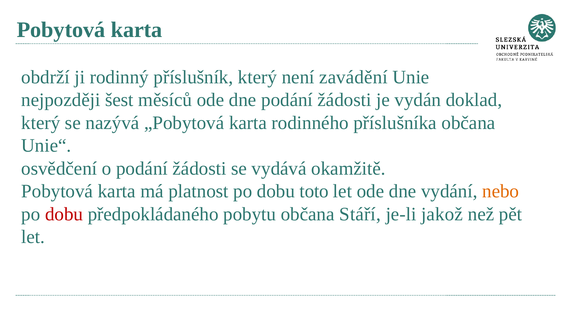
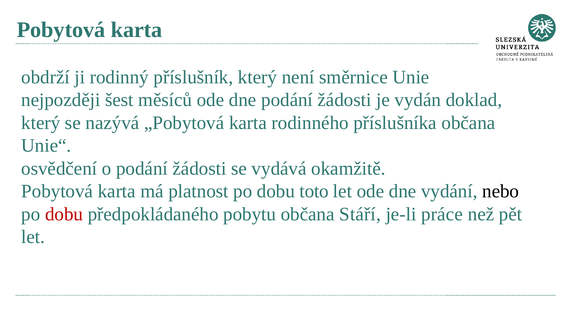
zavádění: zavádění -> směrnice (353, 77)
nebo colour: orange -> black (501, 191)
jakož: jakož -> práce (442, 214)
